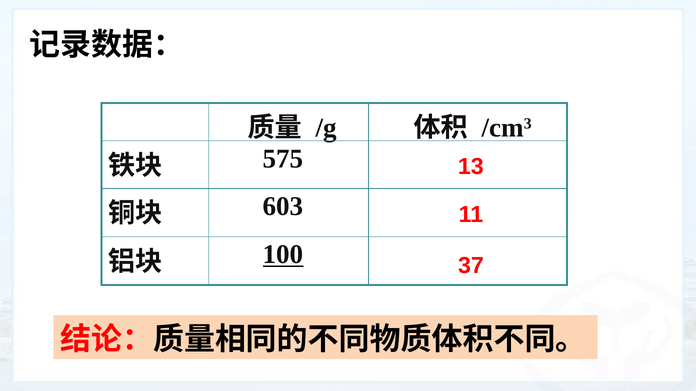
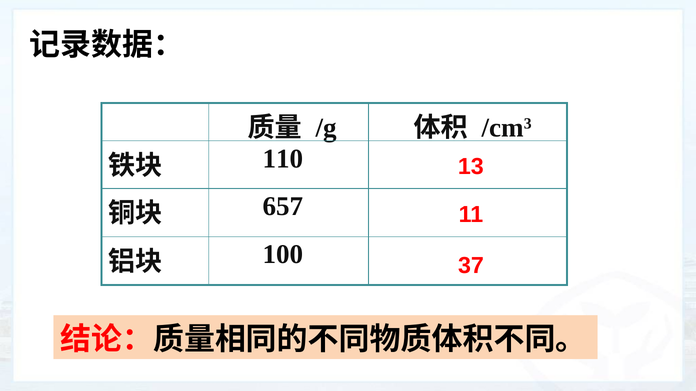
575: 575 -> 110 (283, 159)
603: 603 -> 657 (283, 206)
100 underline: present -> none (283, 255)
